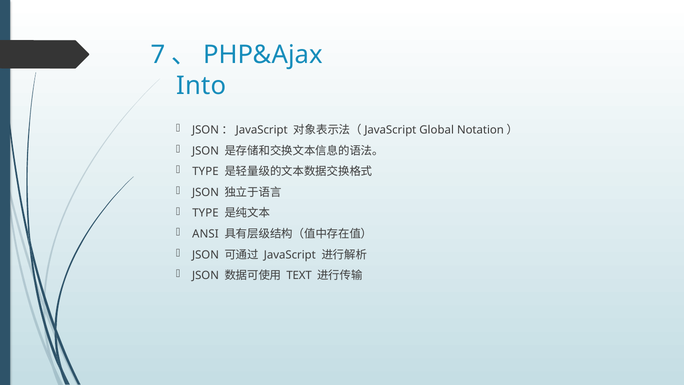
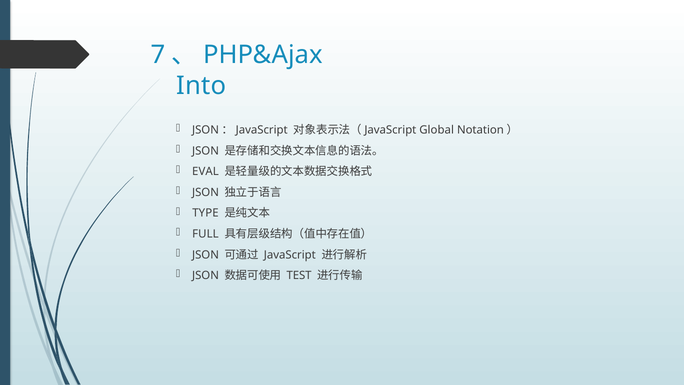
TYPE: TYPE -> EVAL (205, 171)
ANSI: ANSI -> FULL (205, 234)
TEXT: TEXT -> TEST (299, 275)
